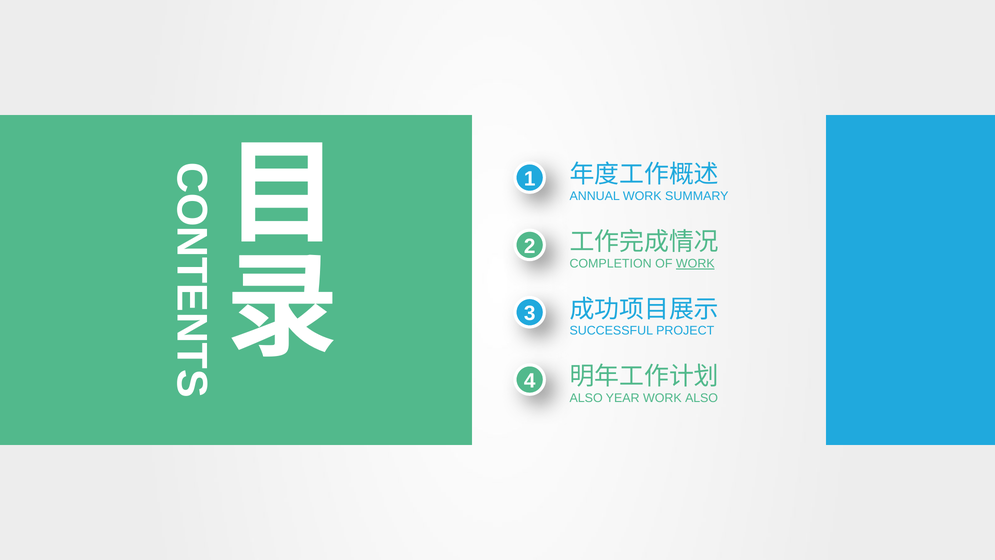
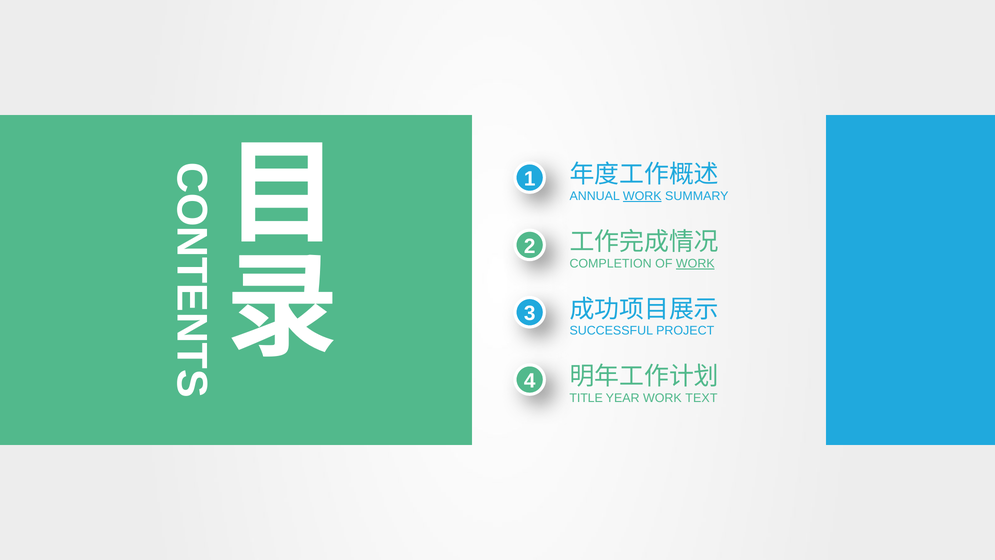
WORK underline: none -> present (642, 196)
ALSO: ALSO -> TITLE (586, 398)
WORK ALSO: ALSO -> TEXT (701, 398)
